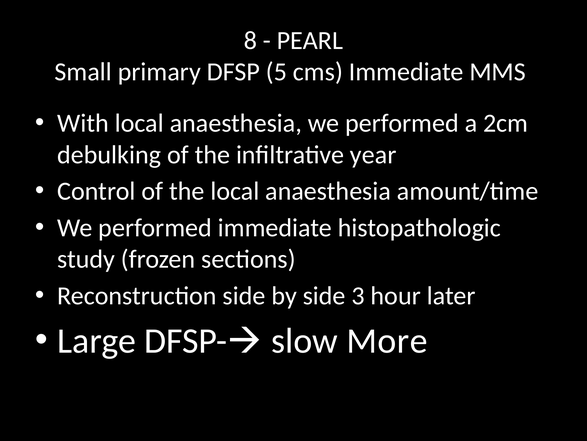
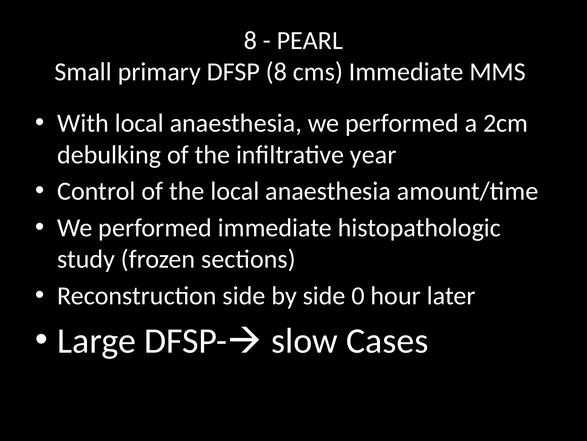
DFSP 5: 5 -> 8 (276, 72)
3: 3 -> 0 (358, 295)
More: More -> Cases (387, 340)
